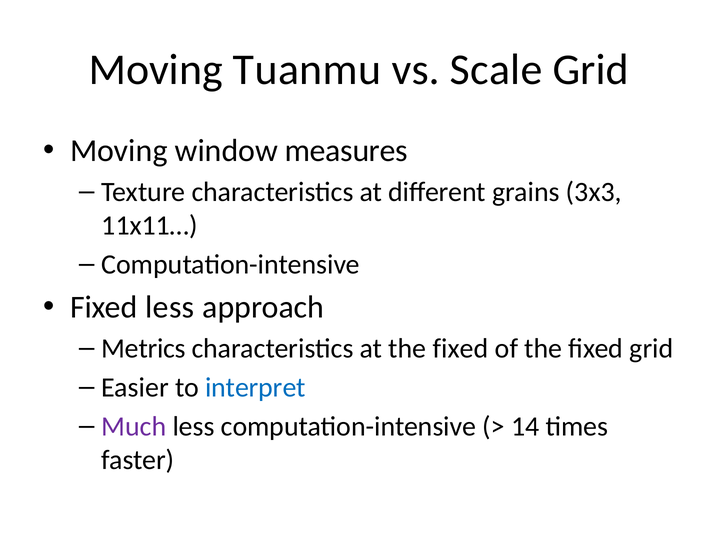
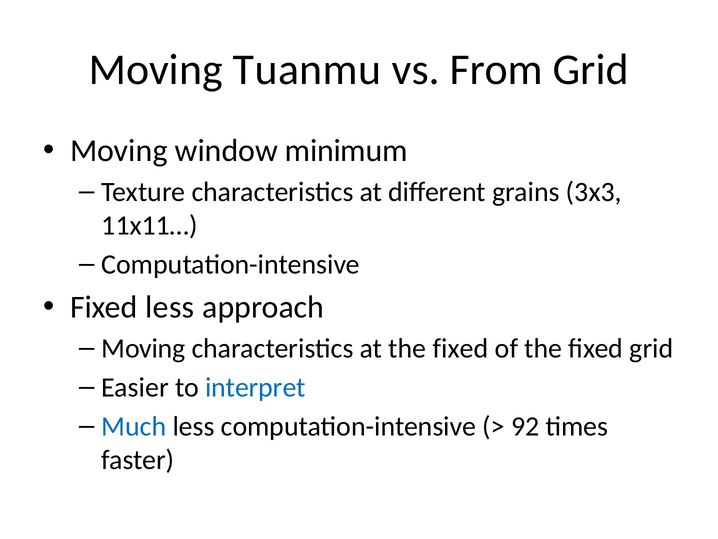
Scale: Scale -> From (496, 70)
measures: measures -> minimum (346, 151)
Metrics: Metrics -> Moving (143, 348)
Much colour: purple -> blue (134, 426)
14: 14 -> 92 (525, 426)
